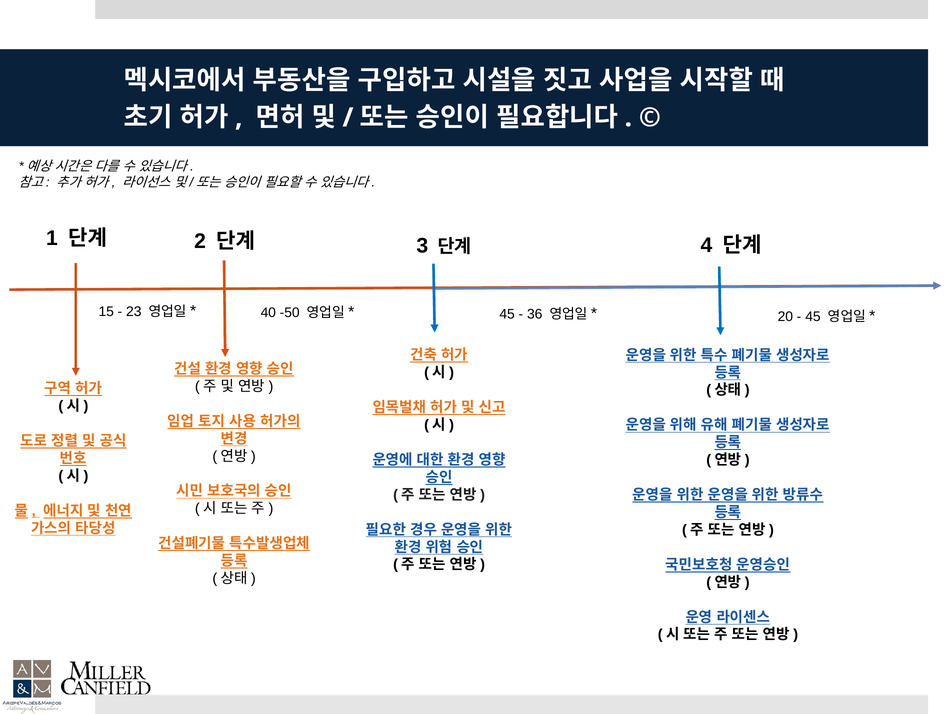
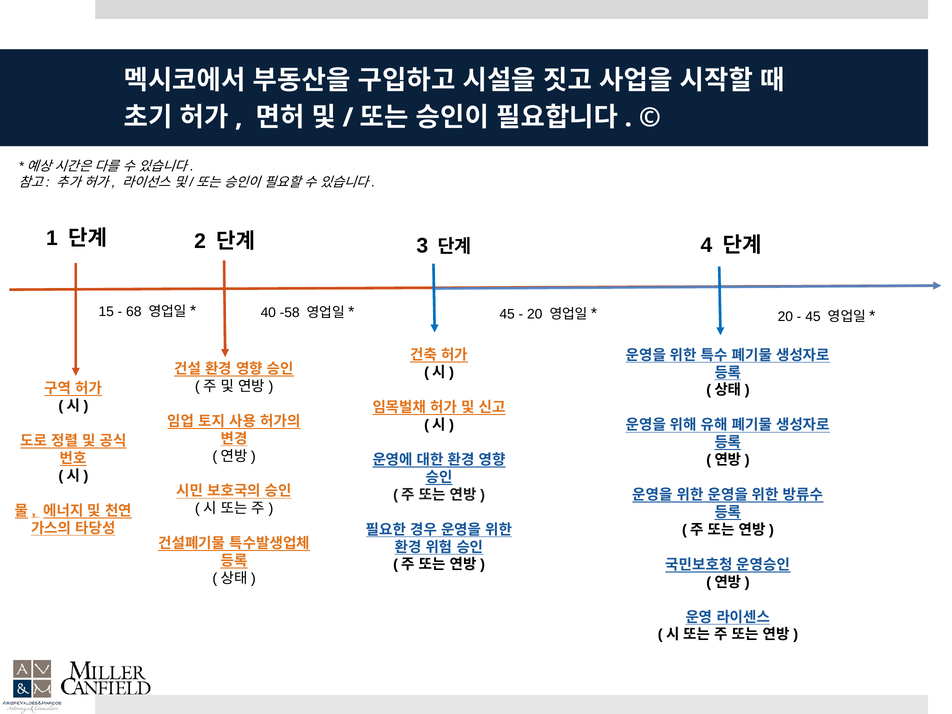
23: 23 -> 68 (134, 312)
-50: -50 -> -58 (290, 313)
36: 36 -> 20 (535, 314)
